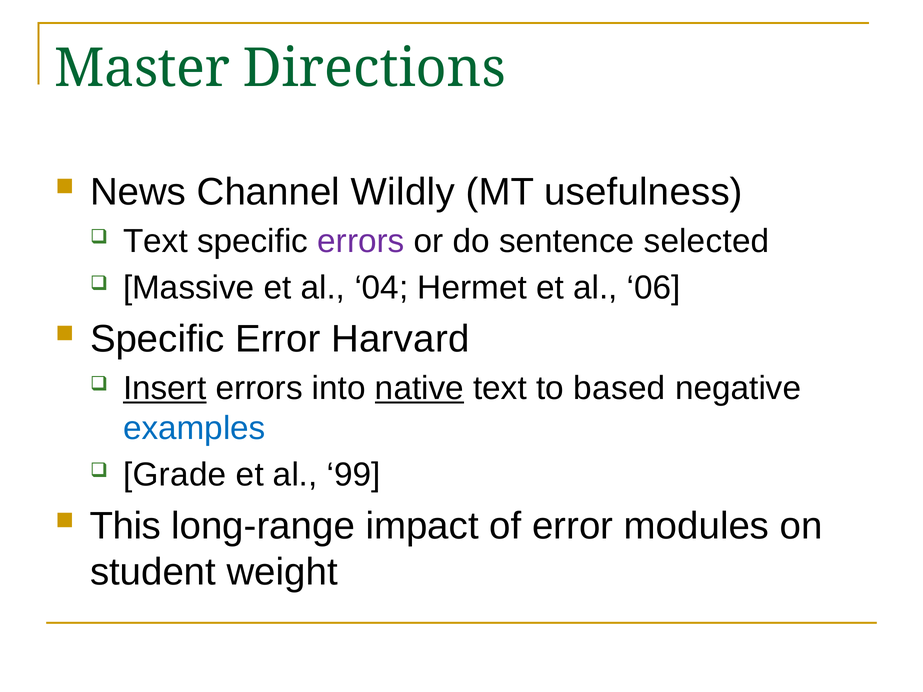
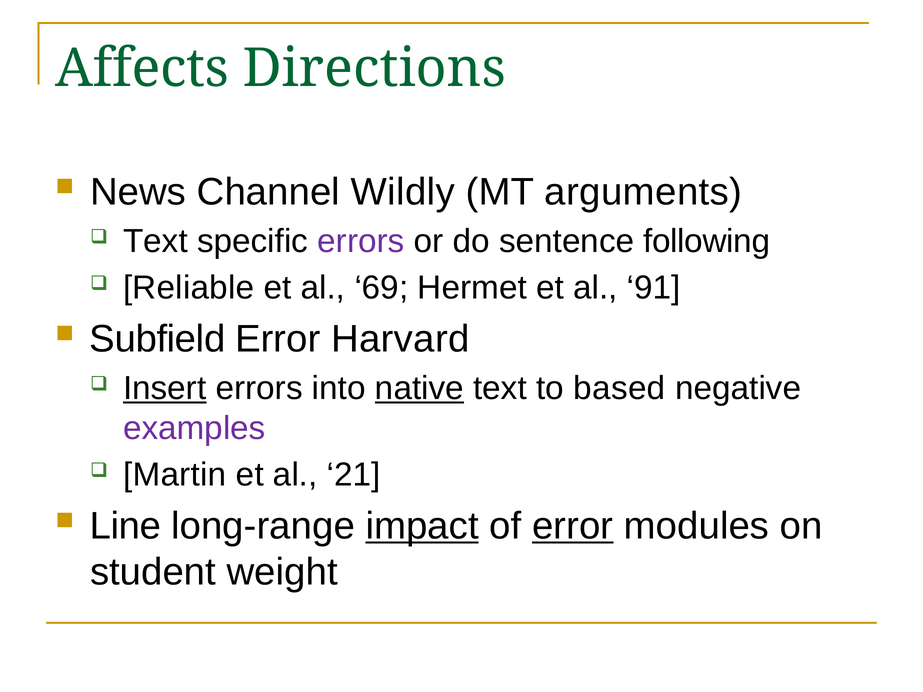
Master: Master -> Affects (142, 69)
usefulness: usefulness -> arguments (643, 192)
selected: selected -> following (707, 241)
Massive: Massive -> Reliable (189, 288)
04: 04 -> 69 (381, 288)
06: 06 -> 91 (654, 288)
Specific: Specific -> Subfield (157, 339)
examples colour: blue -> purple (194, 428)
Grade: Grade -> Martin (175, 475)
99: 99 -> 21 (354, 475)
This: This -> Line (125, 526)
impact underline: none -> present (422, 526)
error underline: none -> present (573, 526)
